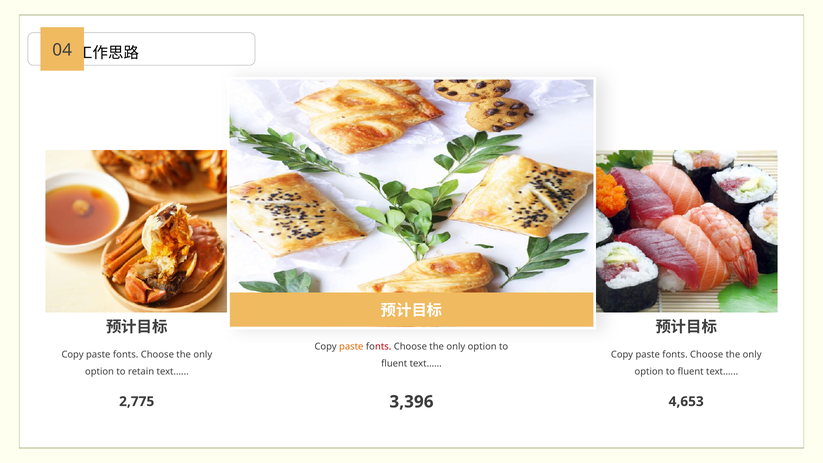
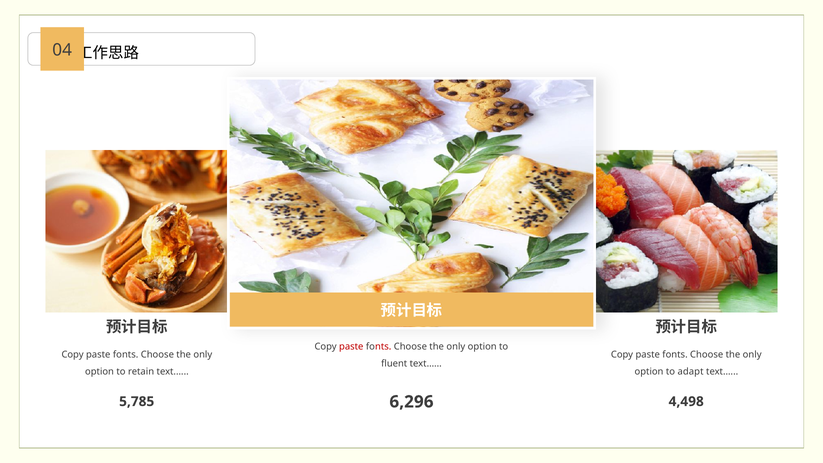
paste colour: orange -> red (351, 347)
fluent: fluent -> adapt (691, 371)
3,396: 3,396 -> 6,296 (411, 402)
2,775: 2,775 -> 5,785 (137, 401)
4,653: 4,653 -> 4,498 (686, 401)
